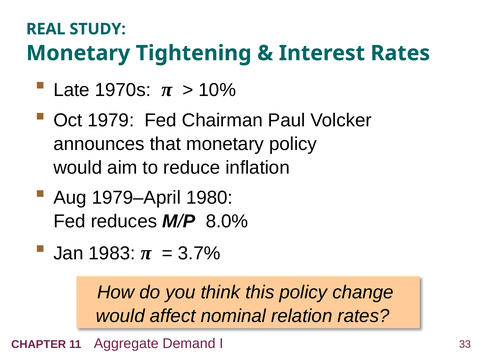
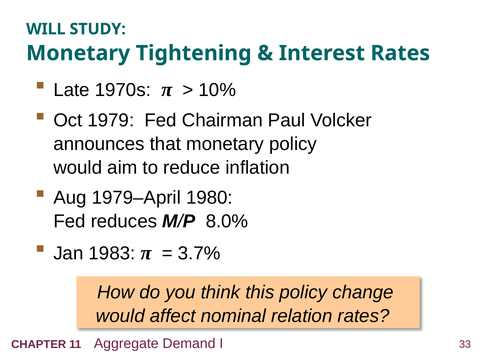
REAL: REAL -> WILL (46, 29)
